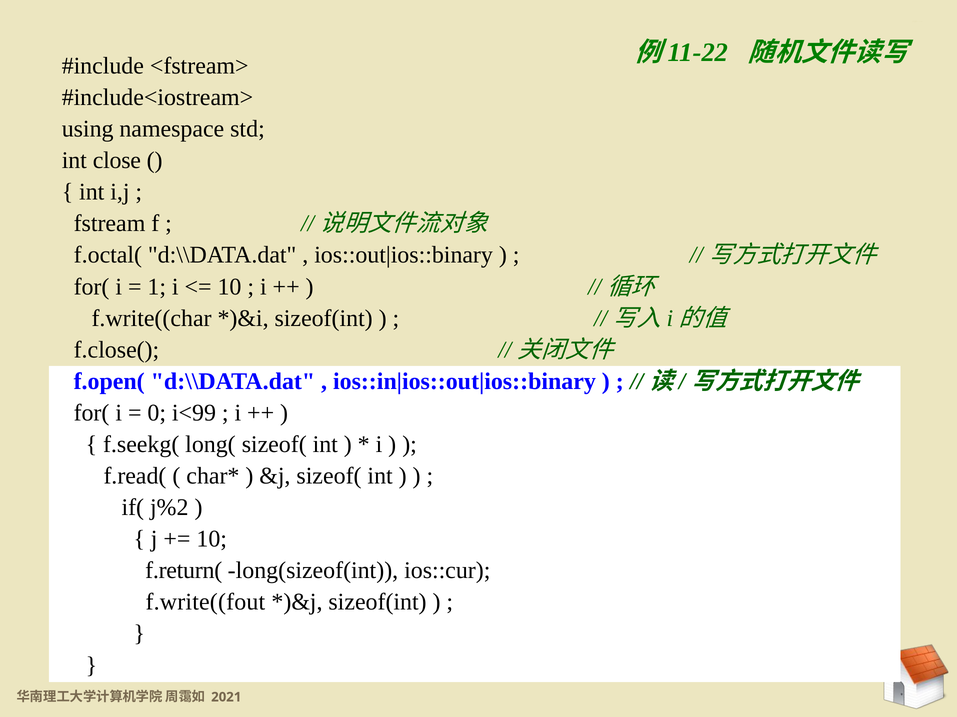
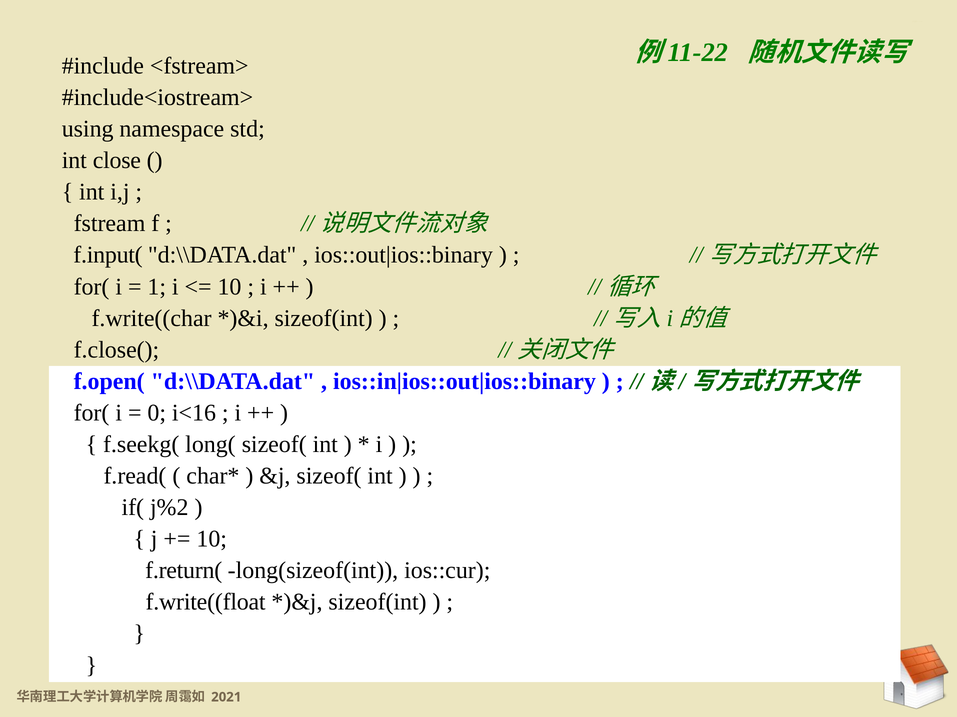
f.octal(: f.octal( -> f.input( (108, 255)
i<99: i<99 -> i<16 (194, 413)
f.write((fout: f.write((fout -> f.write((float (206, 603)
